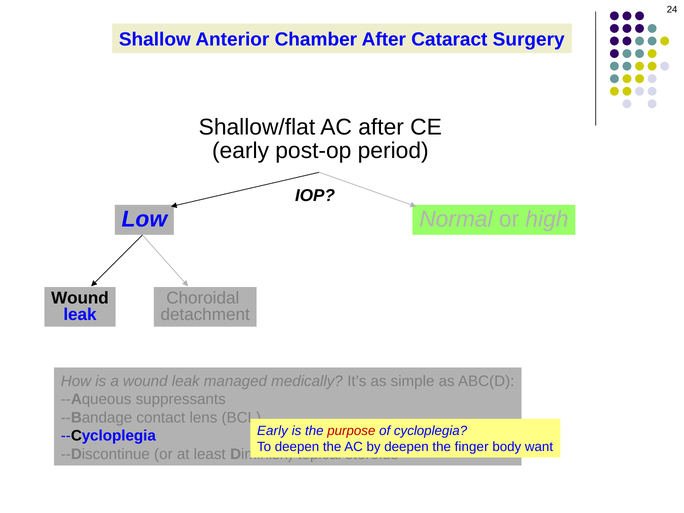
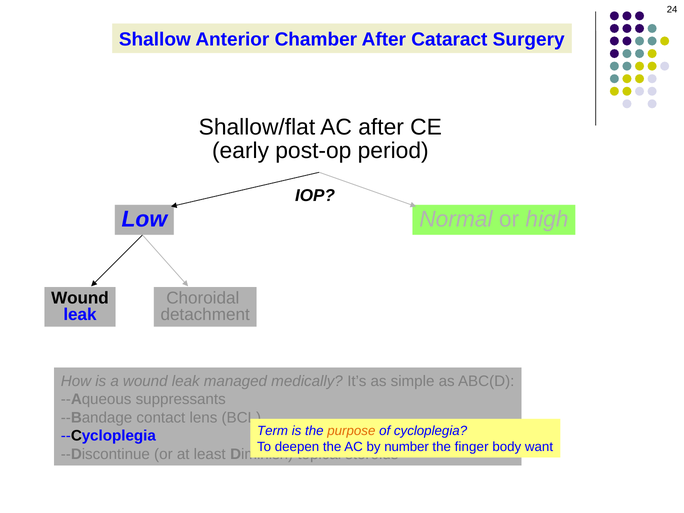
Early: Early -> Term (273, 431)
purpose colour: red -> orange (351, 431)
deepen: deepen -> number (407, 447)
